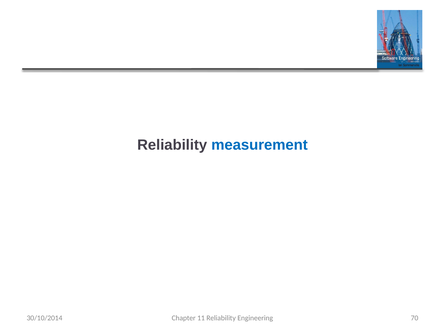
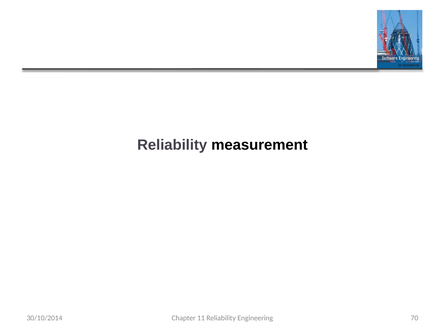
measurement colour: blue -> black (260, 145)
